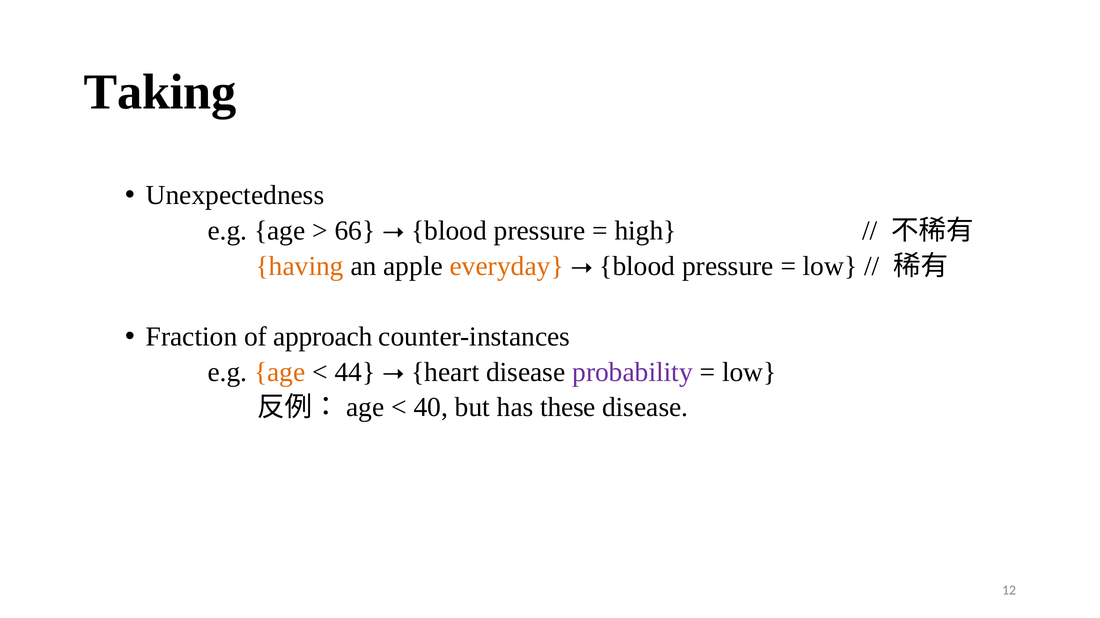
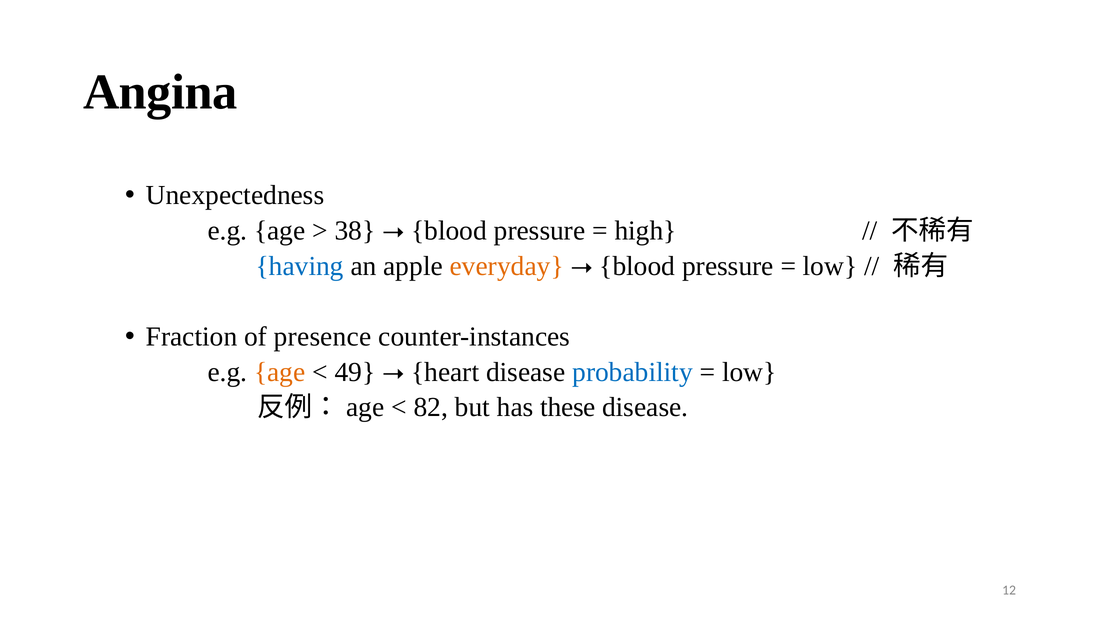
Taking: Taking -> Angina (160, 92)
66: 66 -> 38 (355, 231)
having colour: orange -> blue (300, 266)
approach: approach -> presence (323, 337)
44: 44 -> 49 (355, 372)
probability colour: purple -> blue (633, 372)
40: 40 -> 82 (431, 408)
